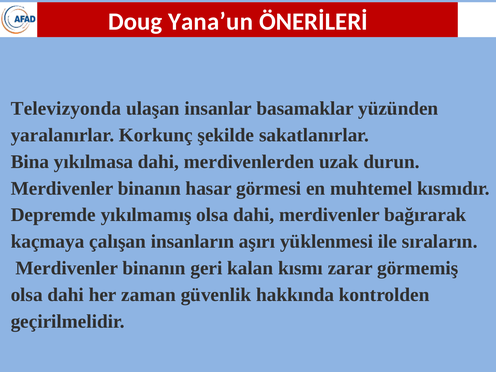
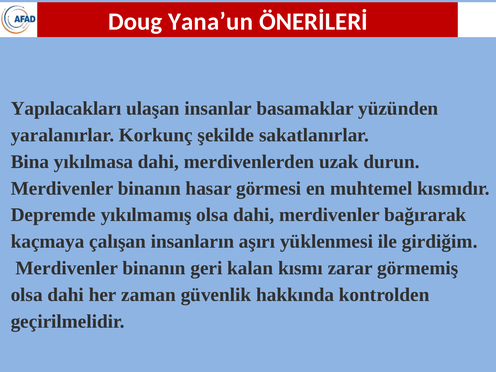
Televizyonda: Televizyonda -> Yapılacakları (66, 108)
sıraların: sıraların -> girdiğim (440, 242)
